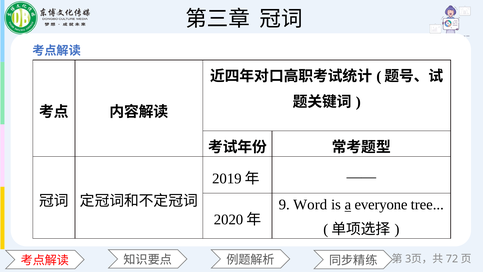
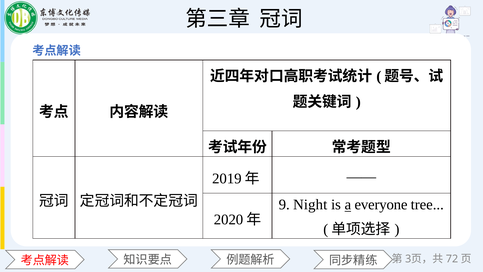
Word: Word -> Night (310, 205)
